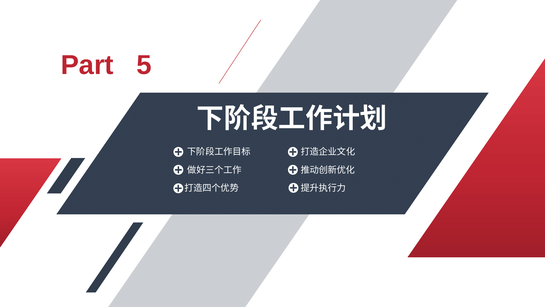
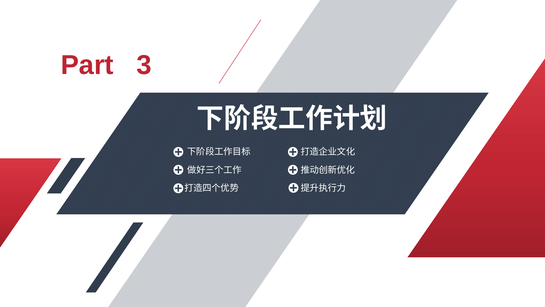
5: 5 -> 3 (144, 65)
